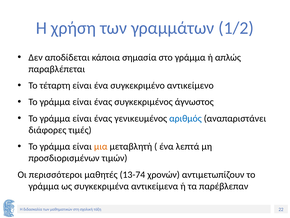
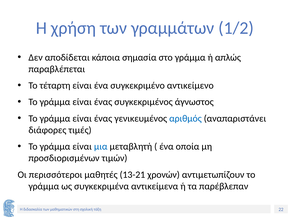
μια colour: orange -> blue (101, 146)
λεπτά: λεπτά -> οποία (188, 146)
13-74: 13-74 -> 13-21 (132, 174)
